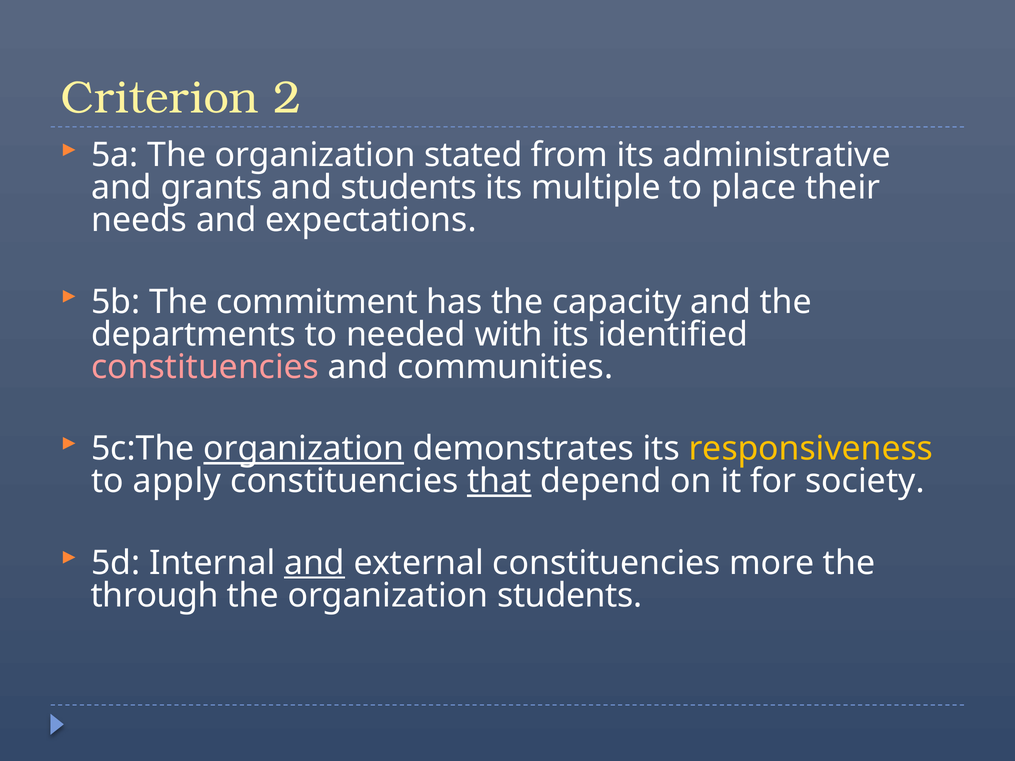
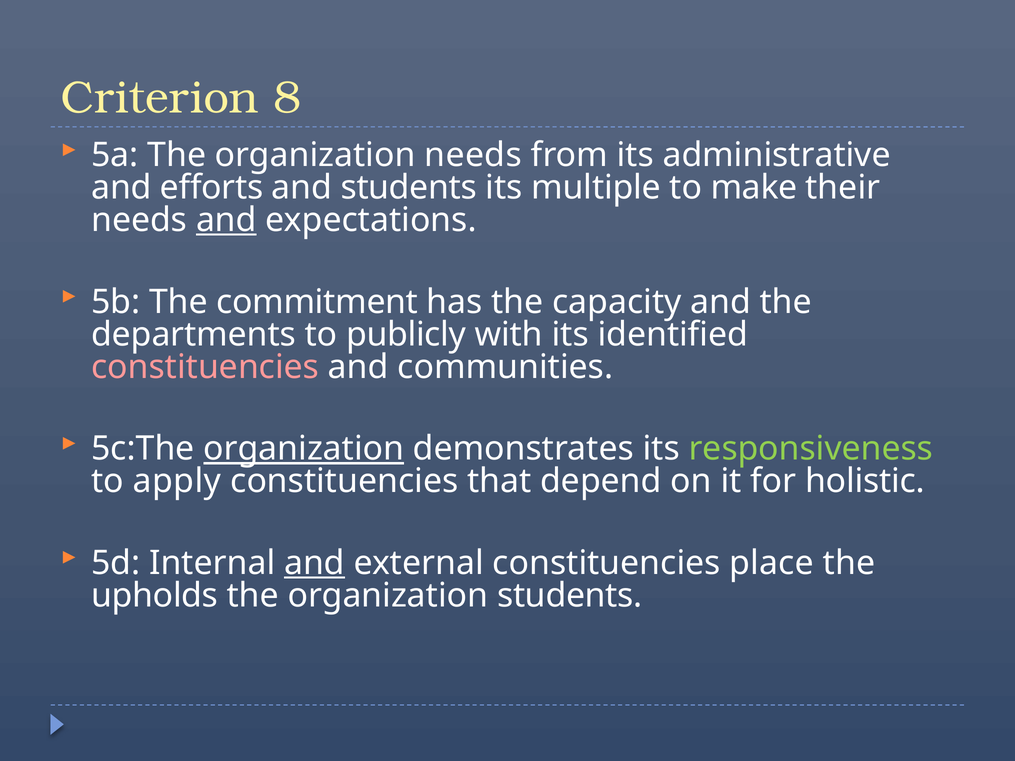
2: 2 -> 8 (287, 98)
organization stated: stated -> needs (473, 155)
grants: grants -> efforts (212, 188)
place: place -> make (754, 188)
and underline: none -> present (226, 220)
needed: needed -> publicly (406, 334)
responsiveness colour: yellow -> light green (811, 449)
that underline: present -> none (499, 481)
society: society -> holistic (865, 481)
more: more -> place (772, 563)
through: through -> upholds (155, 596)
